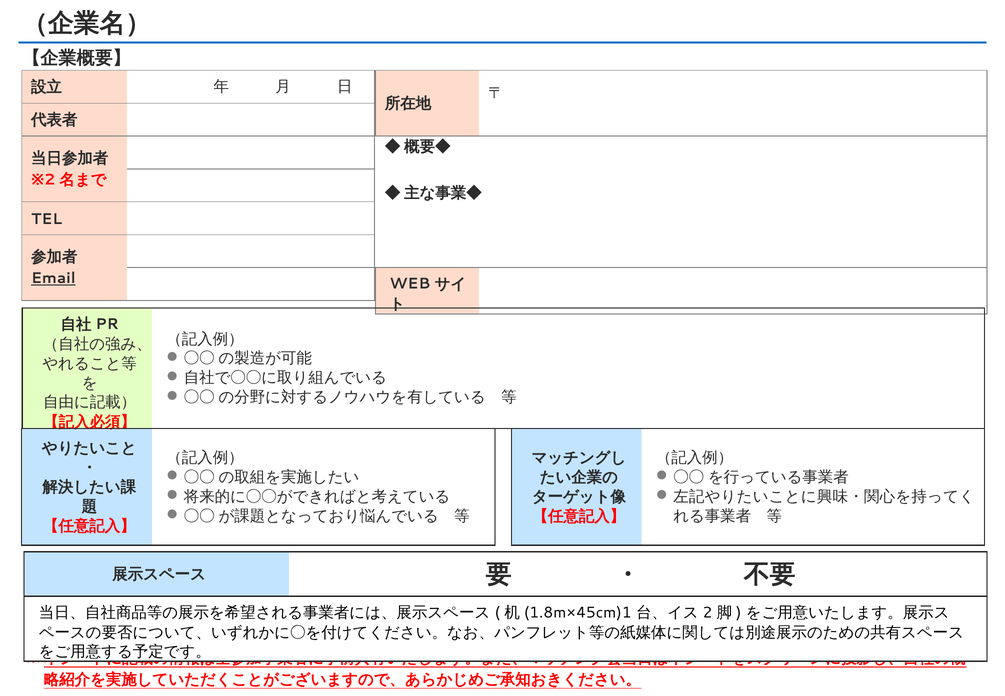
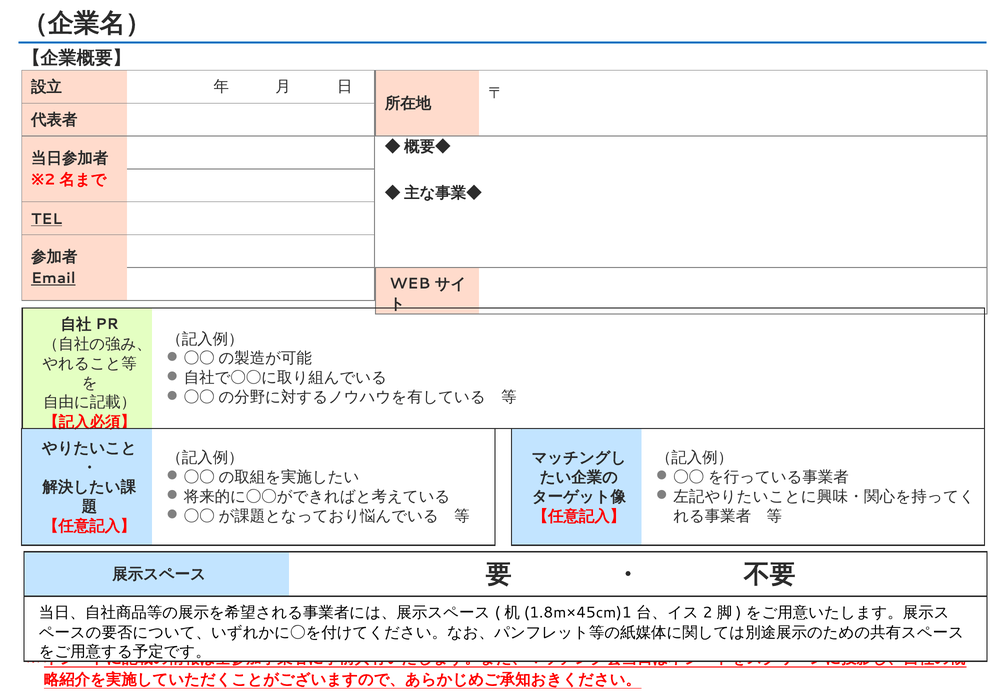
TEL underline: none -> present (47, 219)
